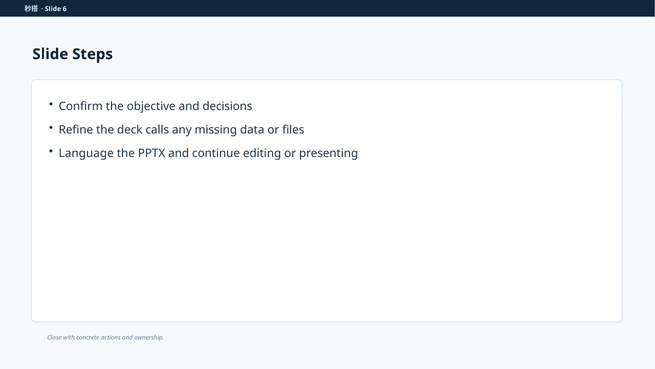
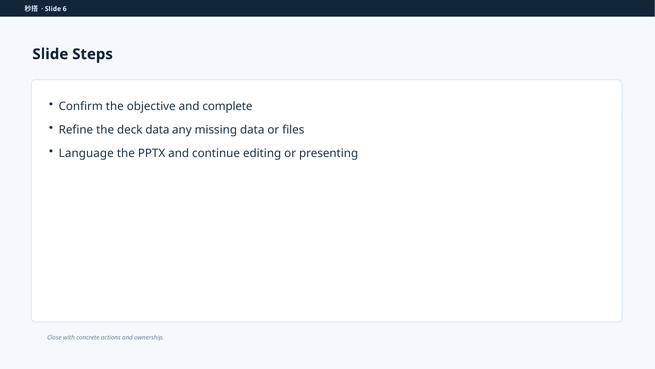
decisions: decisions -> complete (227, 106)
deck calls: calls -> data (157, 129)
